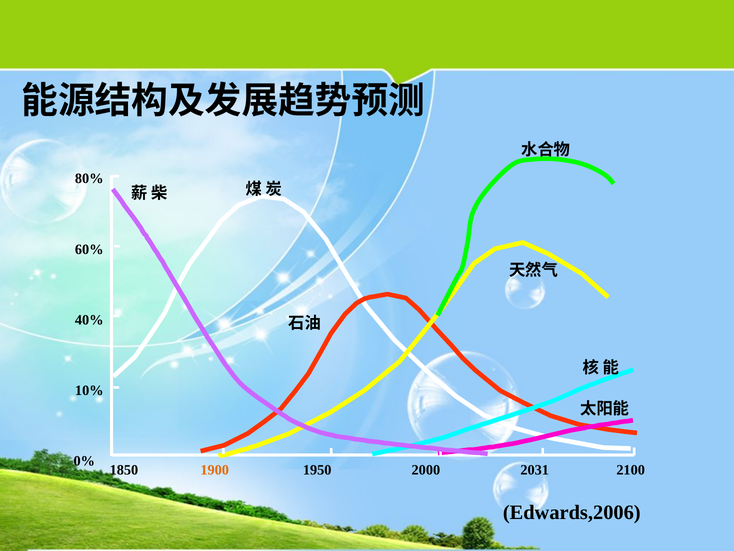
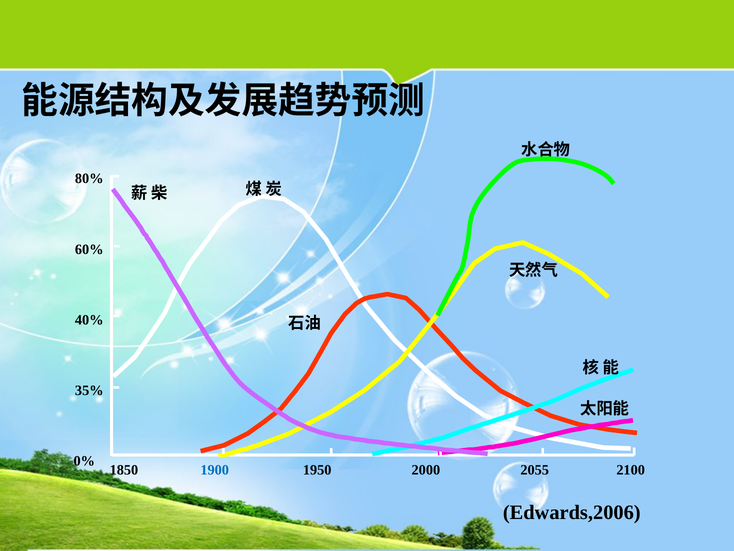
10%: 10% -> 35% (89, 390)
1900 colour: orange -> blue (215, 470)
2031: 2031 -> 2055 (535, 470)
